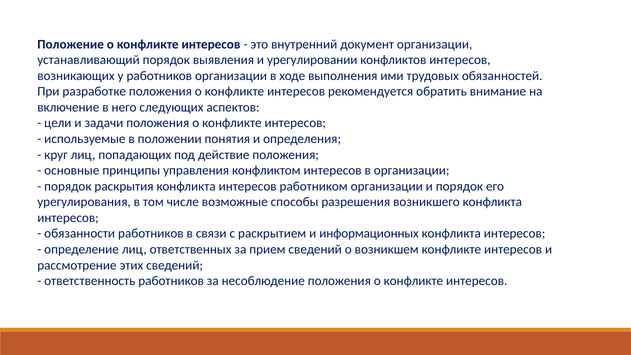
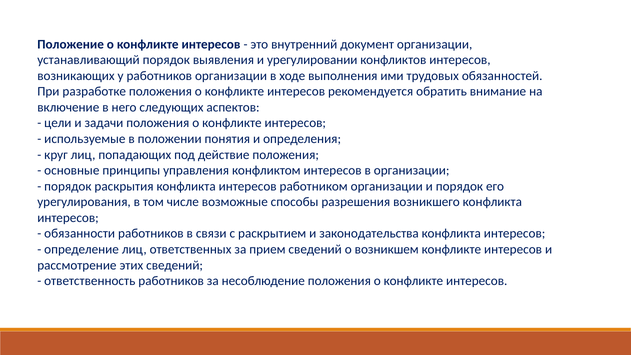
информационных: информационных -> законодательства (369, 234)
